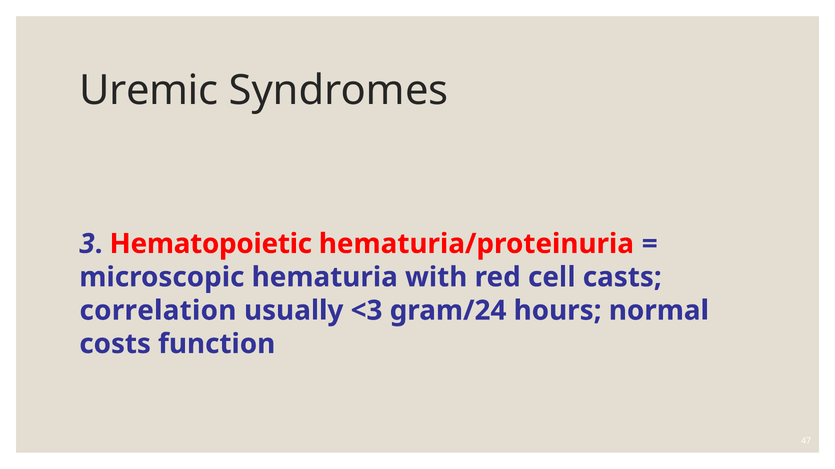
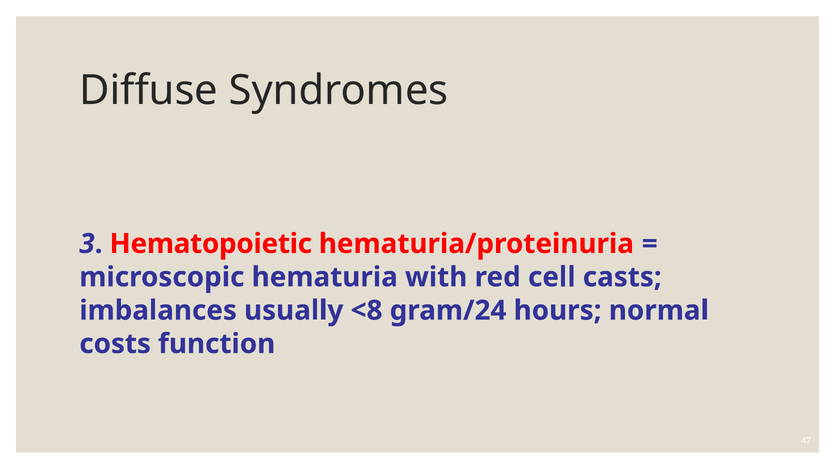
Uremic: Uremic -> Diffuse (149, 91)
correlation: correlation -> imbalances (158, 311)
<3: <3 -> <8 (367, 311)
